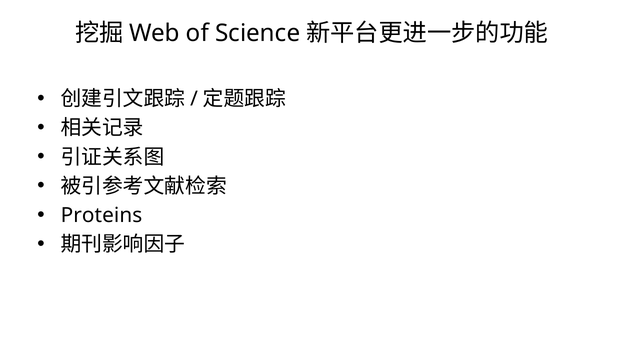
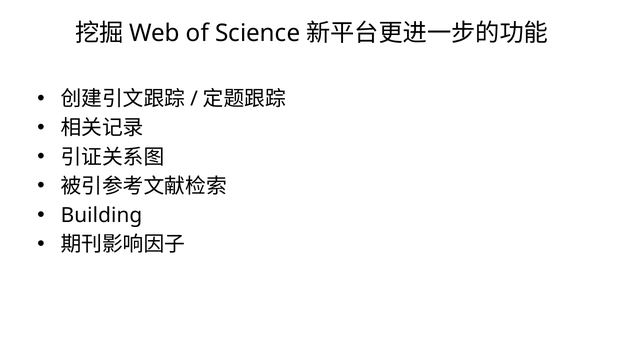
Proteins: Proteins -> Building (101, 215)
